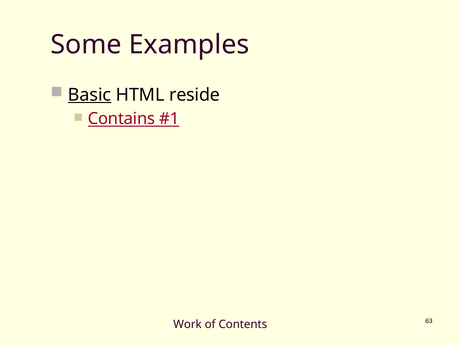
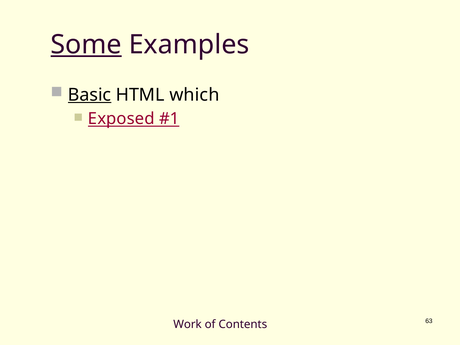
Some underline: none -> present (86, 45)
reside: reside -> which (194, 95)
Contains: Contains -> Exposed (121, 119)
